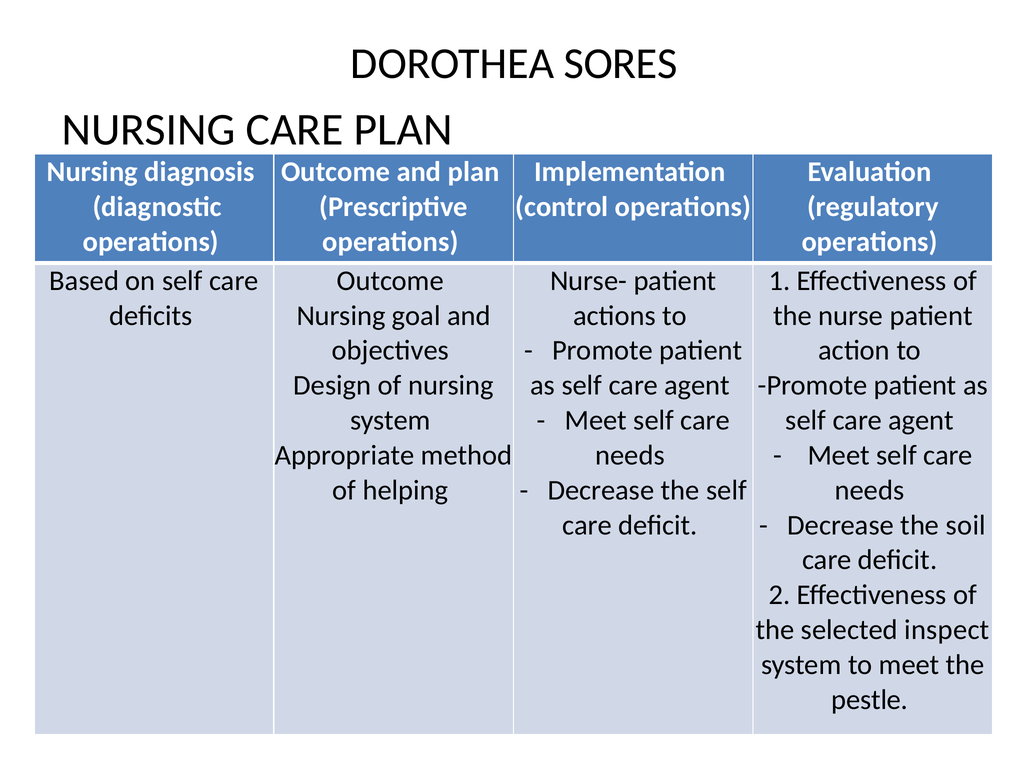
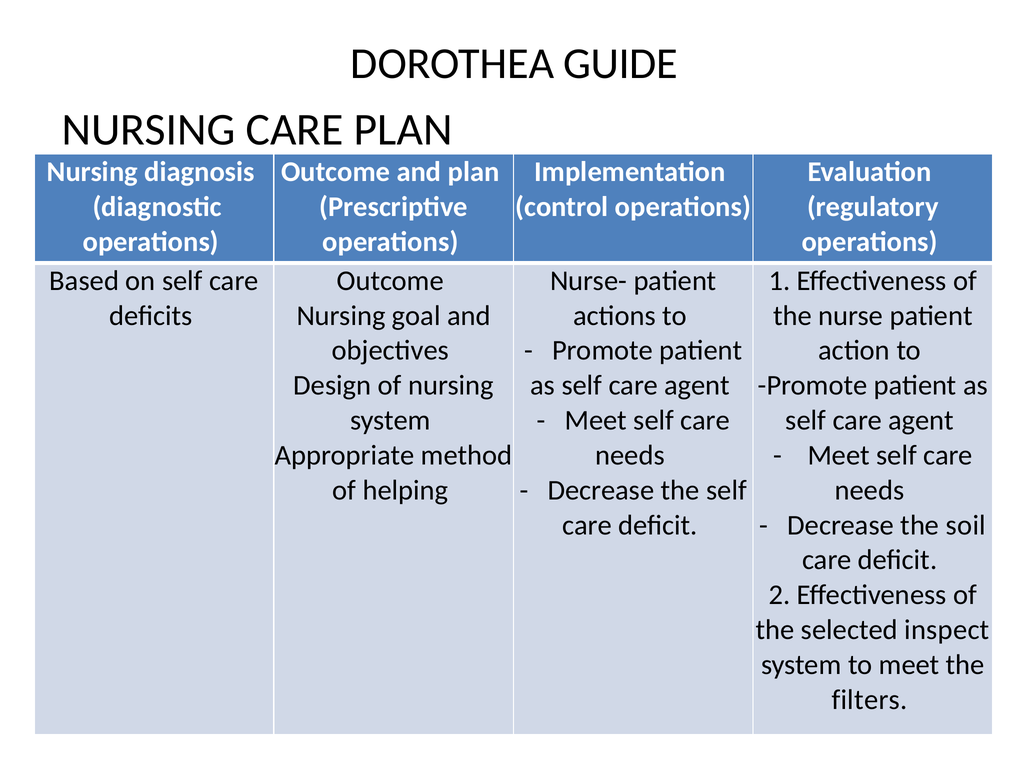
SORES: SORES -> GUIDE (621, 63)
pestle: pestle -> filters (870, 700)
